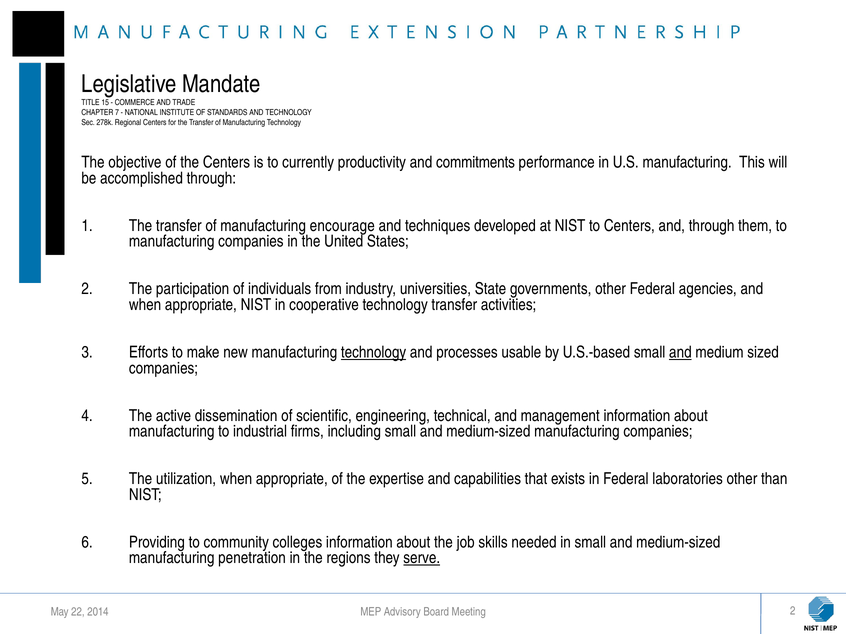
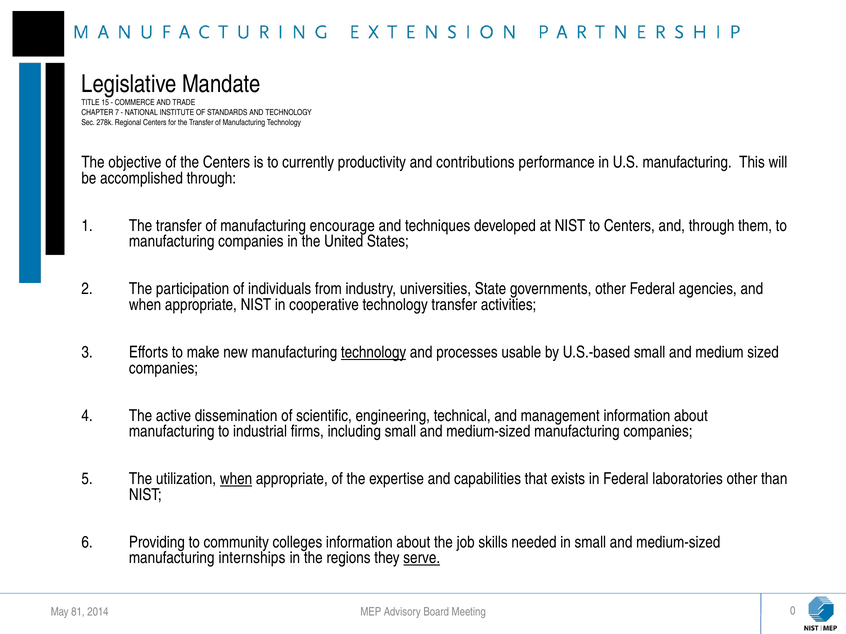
commitments: commitments -> contributions (475, 163)
and underline: present -> none (680, 353)
when underline: none -> present (236, 479)
penetration: penetration -> internships (252, 558)
22: 22 -> 81 (78, 612)
Meeting 2: 2 -> 0 (793, 611)
